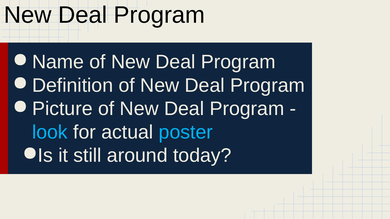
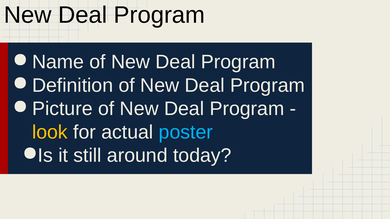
look colour: light blue -> yellow (50, 132)
